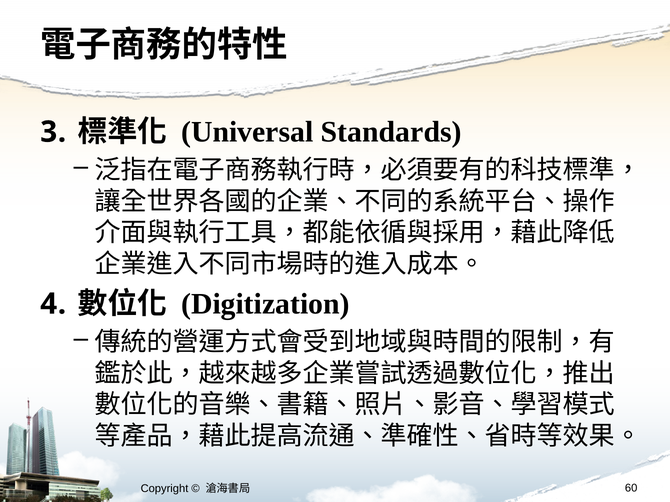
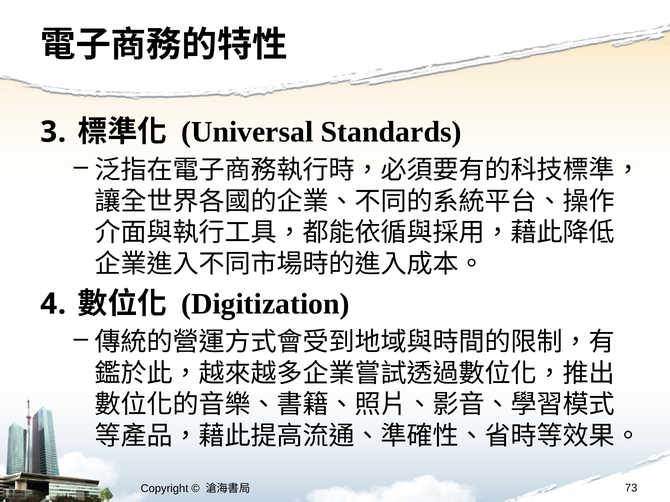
60: 60 -> 73 (631, 488)
